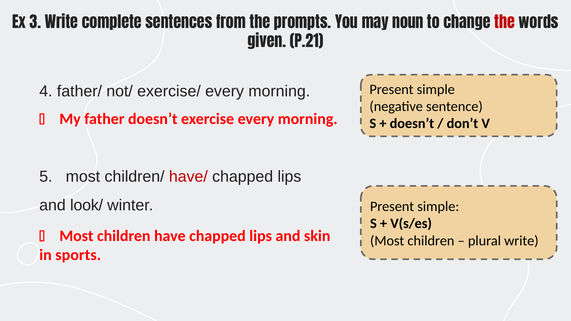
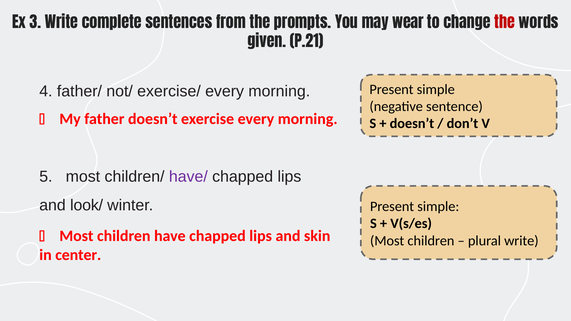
noun: noun -> wear (408, 23)
have/ colour: red -> purple (188, 177)
sports: sports -> center (78, 255)
